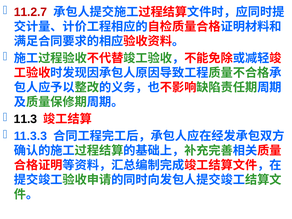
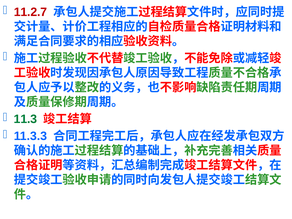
11.3 colour: black -> green (25, 119)
